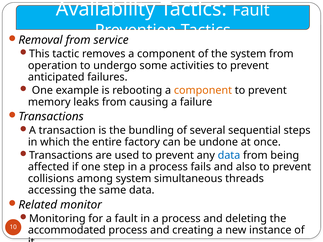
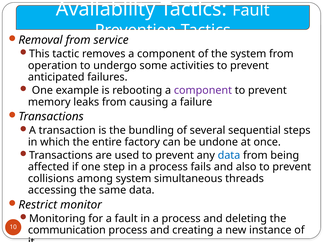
component colour: orange -> purple (203, 90)
Related: Related -> Restrict (38, 205)
accommodated: accommodated -> communication (67, 230)
